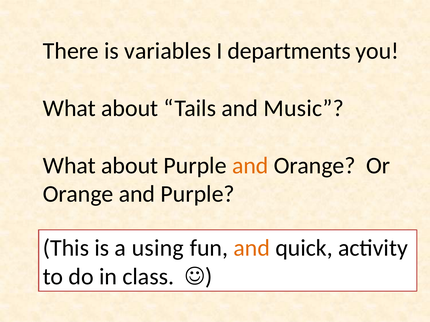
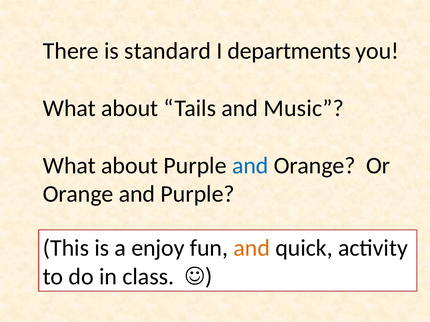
variables: variables -> standard (168, 51)
and colour: orange -> blue (250, 166)
using: using -> enjoy (158, 248)
